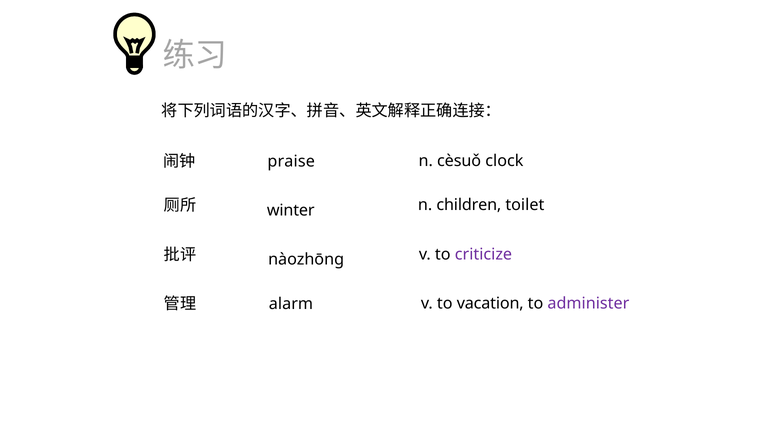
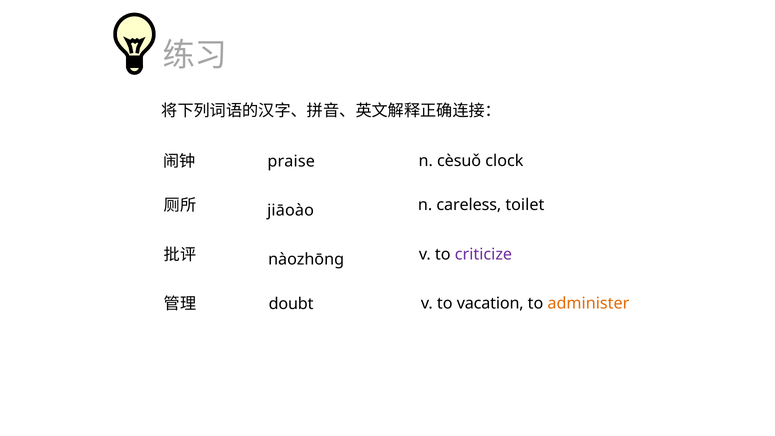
children: children -> careless (469, 205)
winter: winter -> jiāoào (291, 210)
administer colour: purple -> orange (588, 304)
alarm: alarm -> doubt (291, 304)
